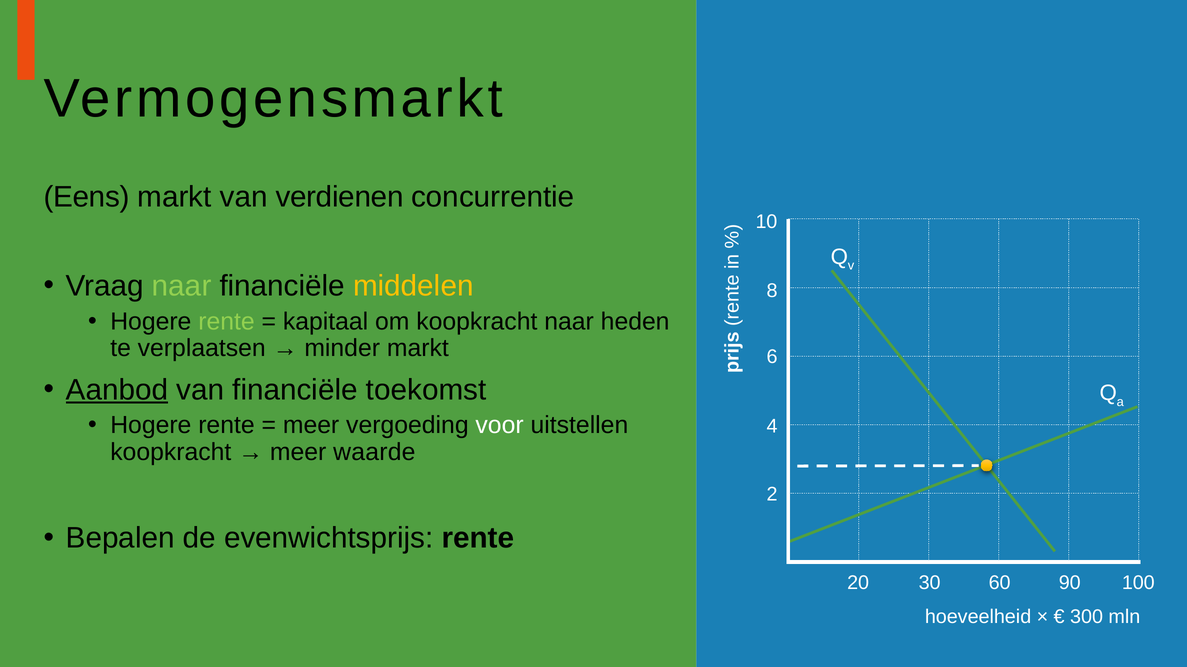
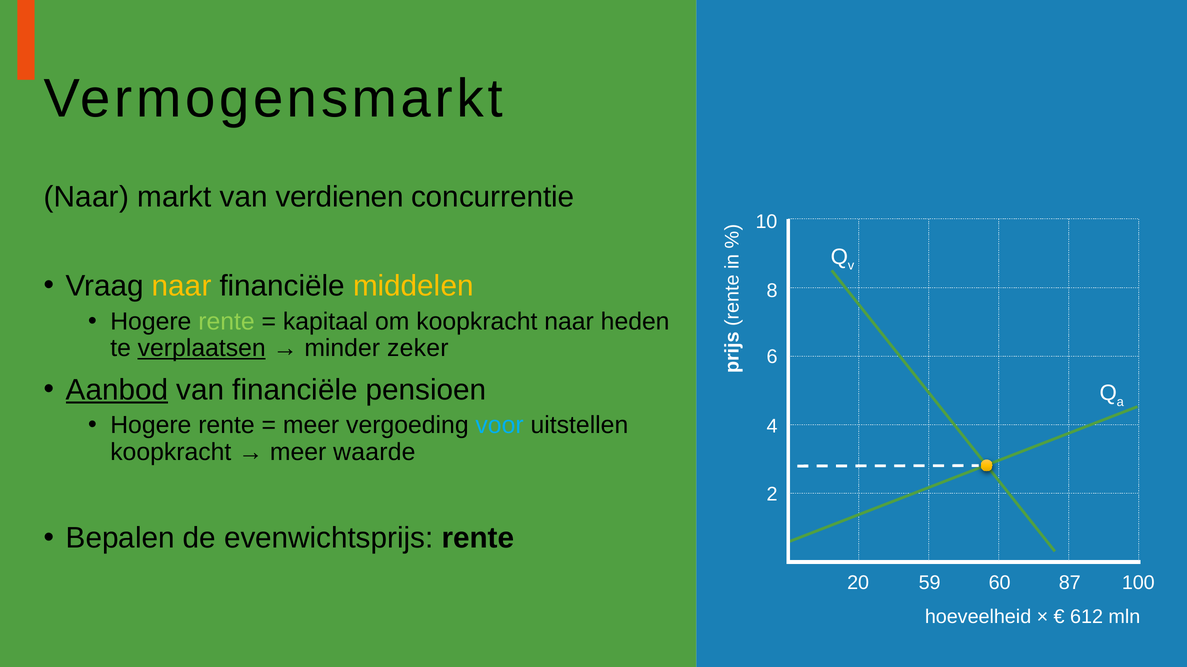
Eens: Eens -> Naar (86, 197)
naar colour: light green -> yellow (182, 286)
verplaatsen underline: none -> present (202, 348)
minder markt: markt -> zeker (418, 348)
toekomst: toekomst -> pensioen (426, 390)
voor colour: white -> light blue (500, 426)
30: 30 -> 59 (930, 583)
90: 90 -> 87 (1070, 583)
300: 300 -> 612 (1087, 618)
